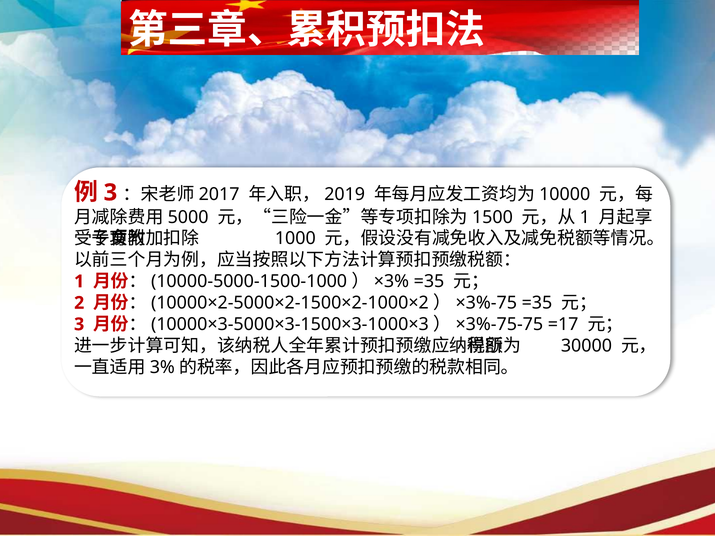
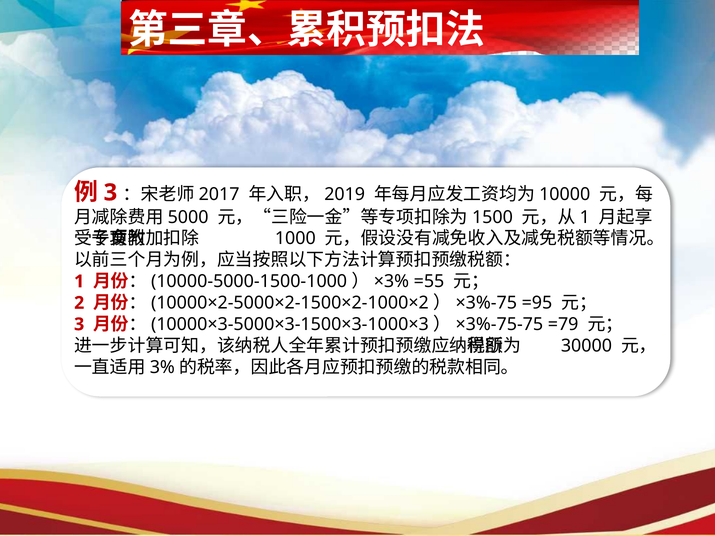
=35: =35 -> =55 (429, 282)
=35: =35 -> =95 (537, 303)
=17: =17 -> =79 (563, 324)
